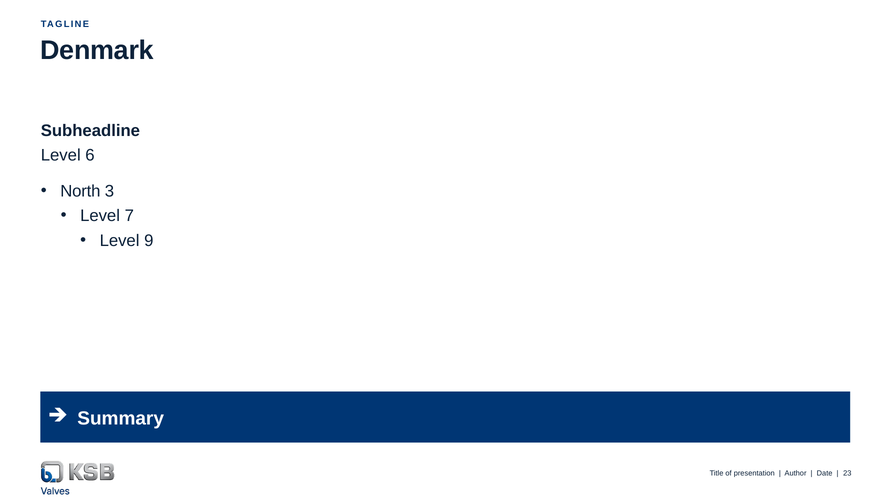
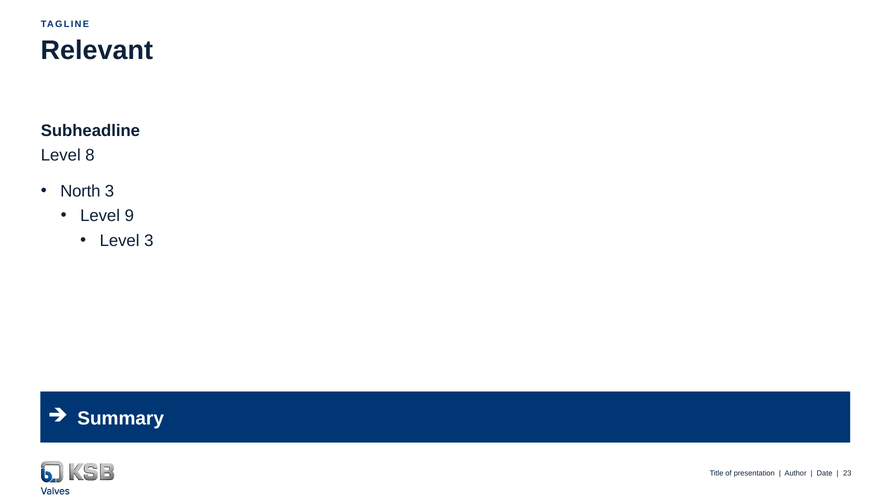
Denmark: Denmark -> Relevant (97, 50)
6: 6 -> 8 (90, 155)
7: 7 -> 9 (129, 216)
Level 9: 9 -> 3 (149, 241)
